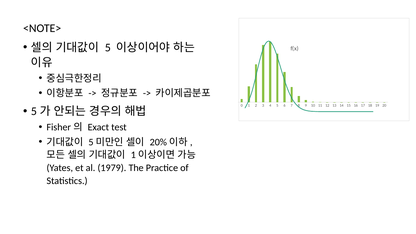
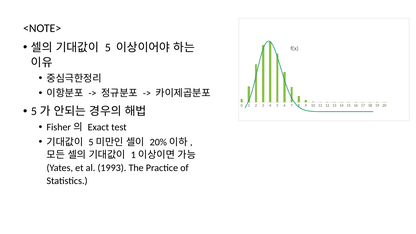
1979: 1979 -> 1993 (112, 168)
